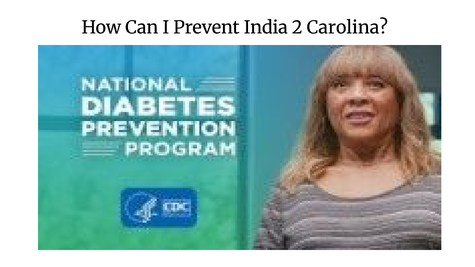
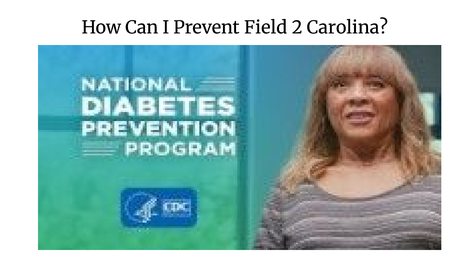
India: India -> Field (266, 28)
